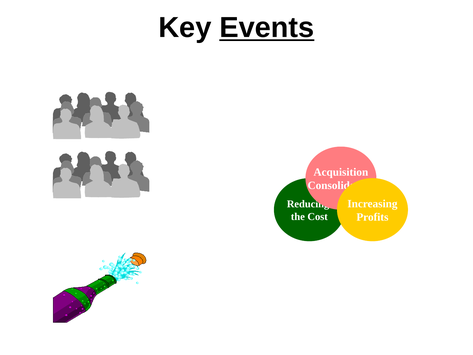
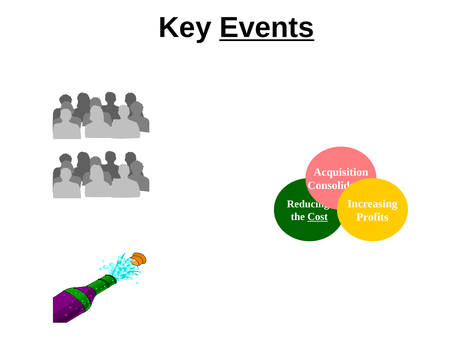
Cost underline: none -> present (318, 217)
